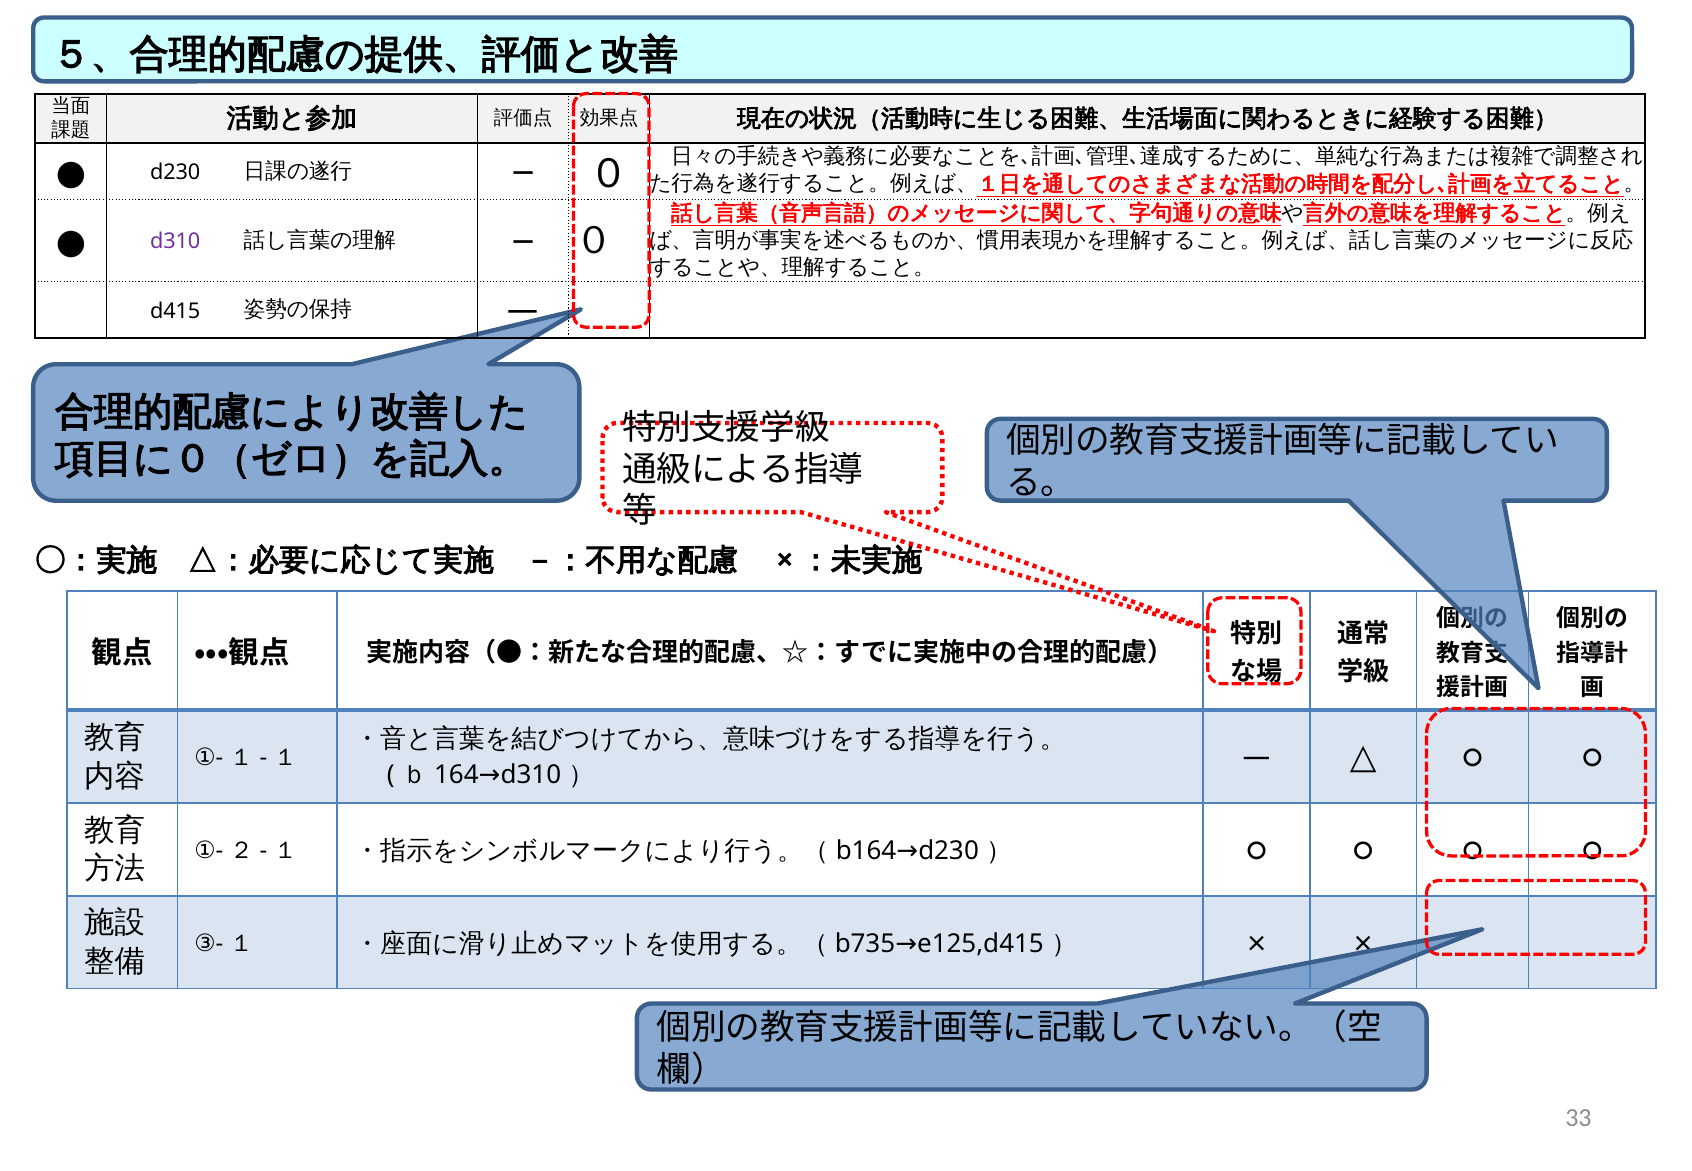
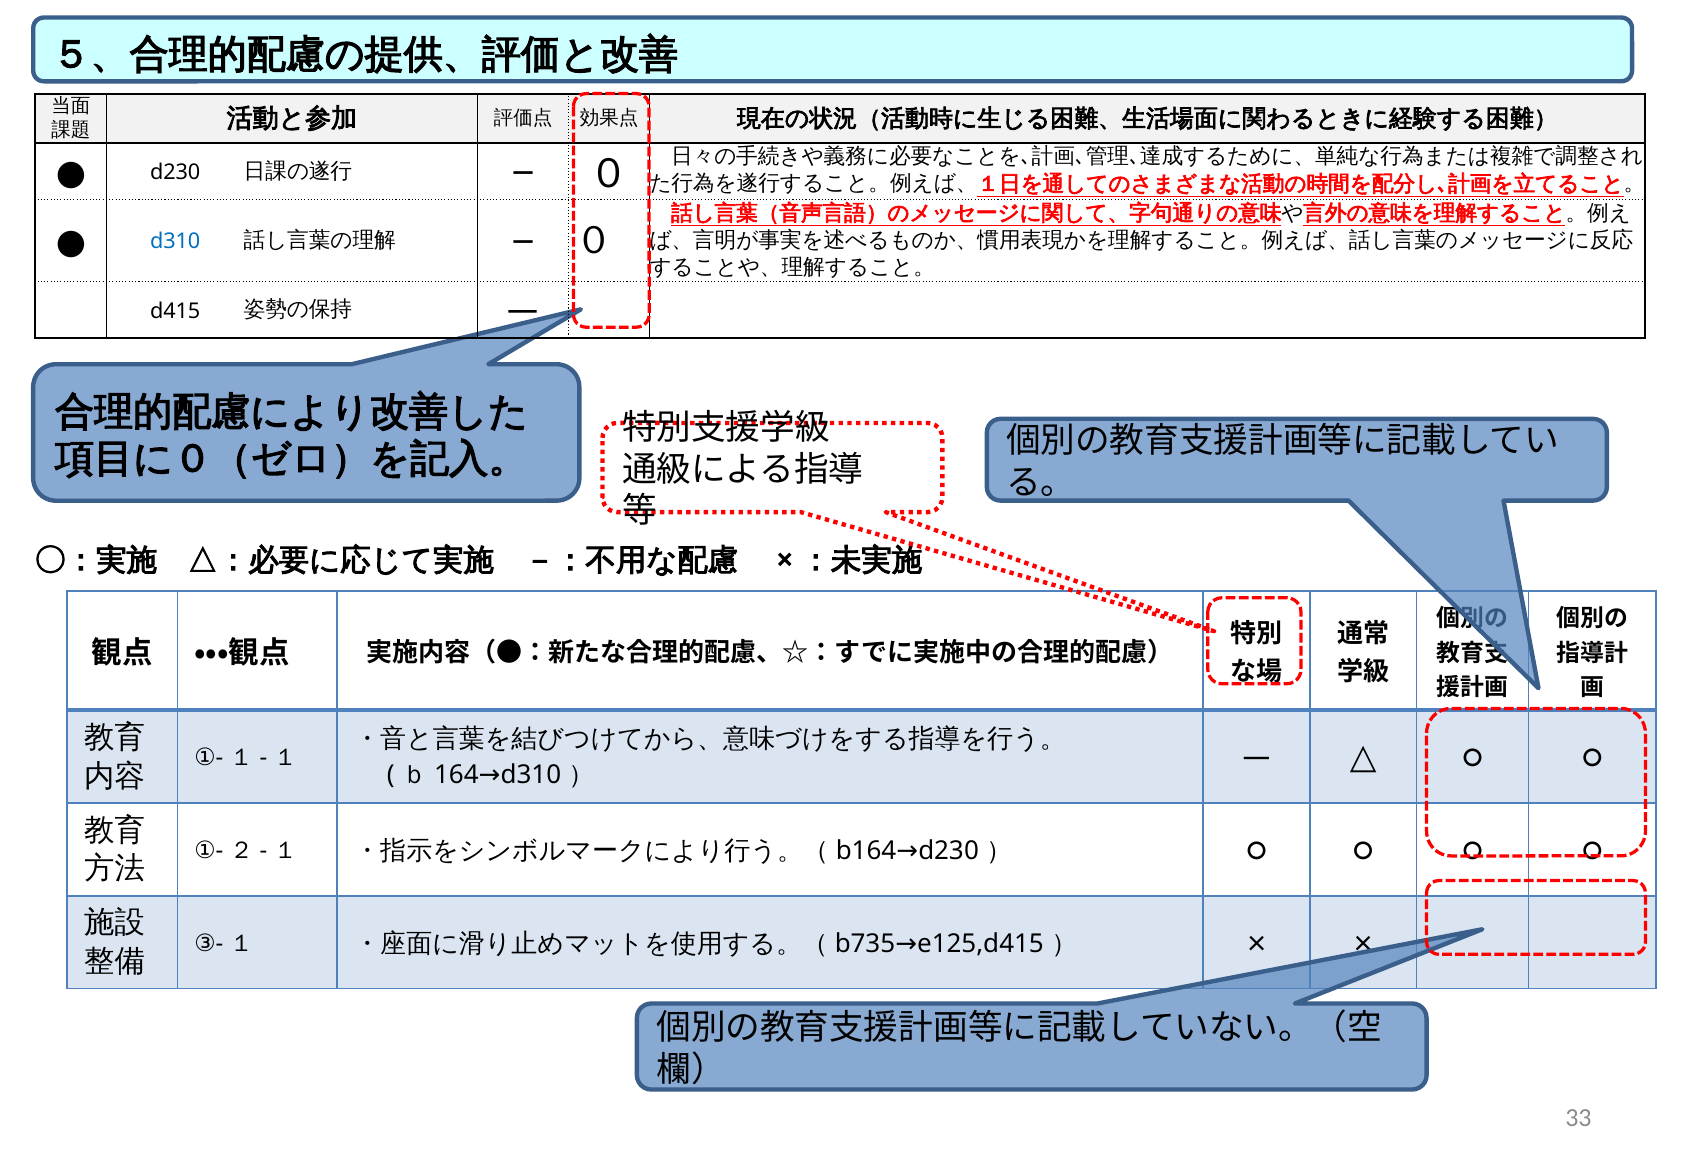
d310 colour: purple -> blue (175, 242)
